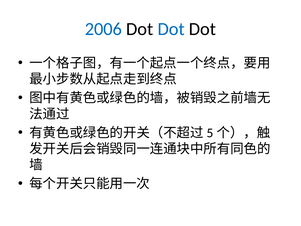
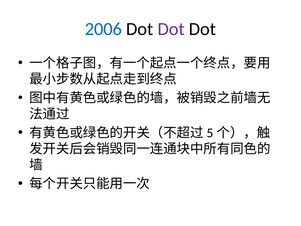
Dot colour: blue -> purple (171, 29)
